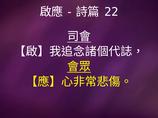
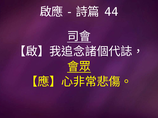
22: 22 -> 44 (111, 12)
